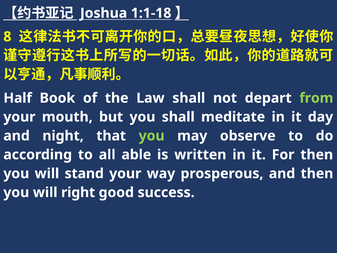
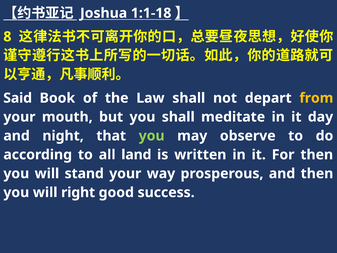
Half: Half -> Said (18, 98)
from colour: light green -> yellow (316, 98)
able: able -> land (136, 155)
